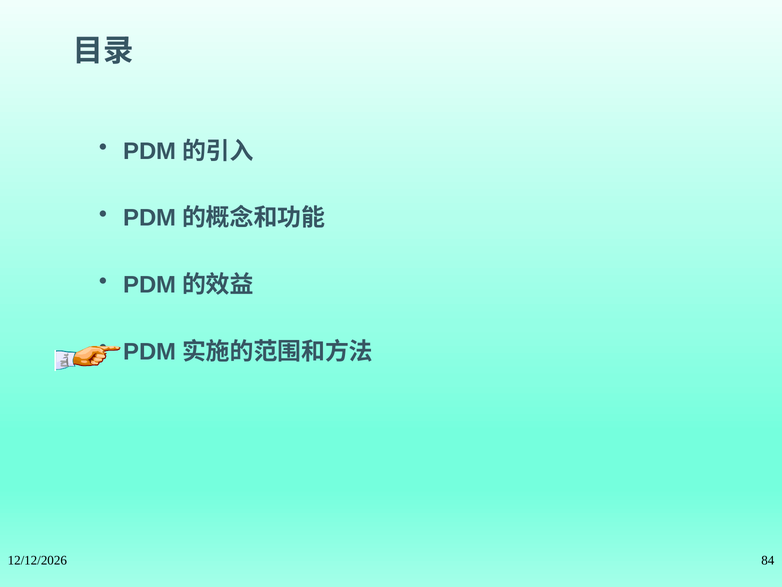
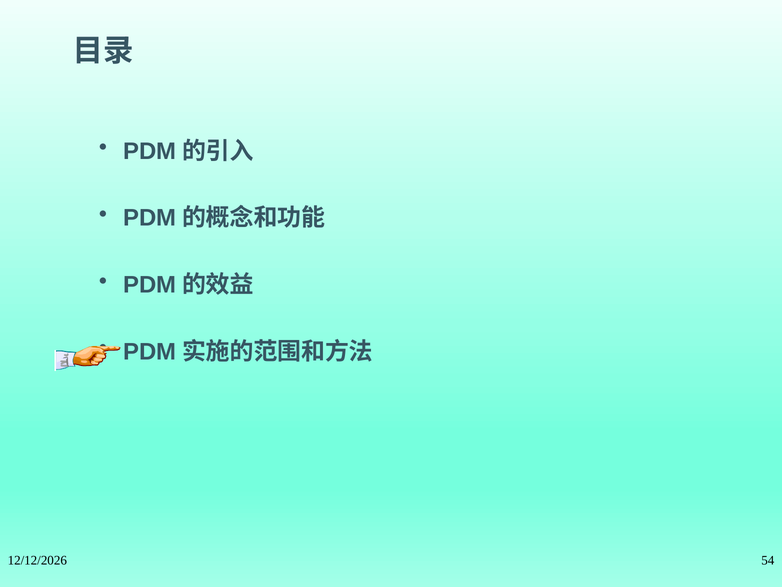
84: 84 -> 54 (768, 560)
